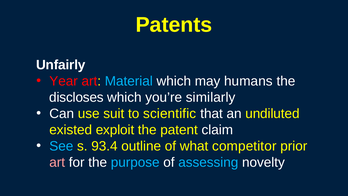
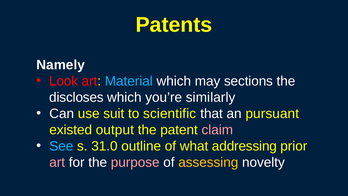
Unfairly: Unfairly -> Namely (61, 65)
Year: Year -> Look (64, 81)
humans: humans -> sections (249, 81)
undiluted: undiluted -> pursuant (272, 114)
exploit: exploit -> output (115, 130)
claim colour: white -> pink (217, 130)
93.4: 93.4 -> 31.0 (104, 146)
competitor: competitor -> addressing (244, 146)
purpose colour: light blue -> pink (135, 162)
assessing colour: light blue -> yellow (208, 162)
